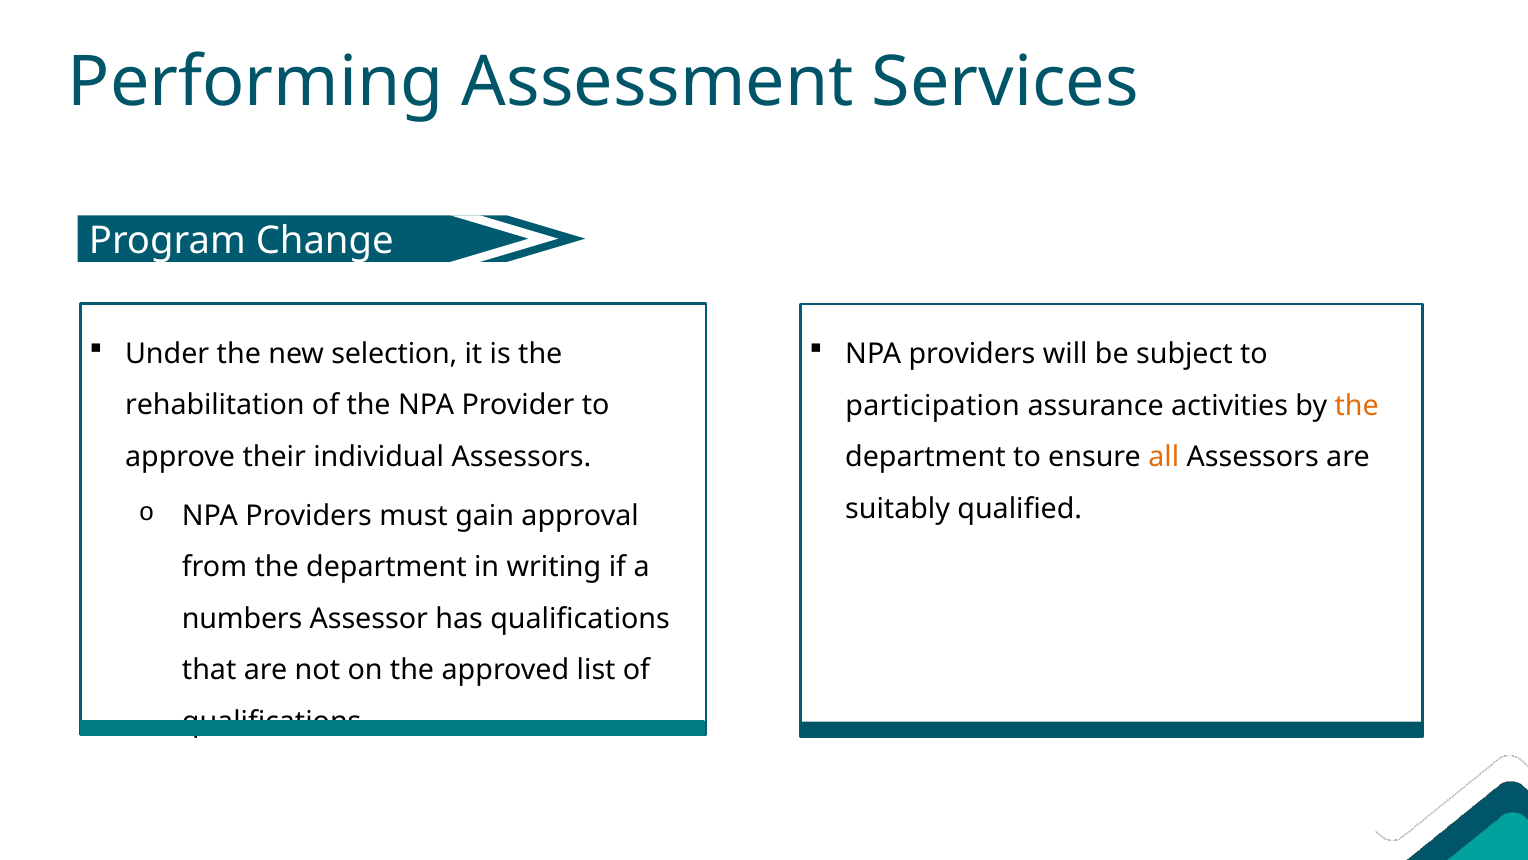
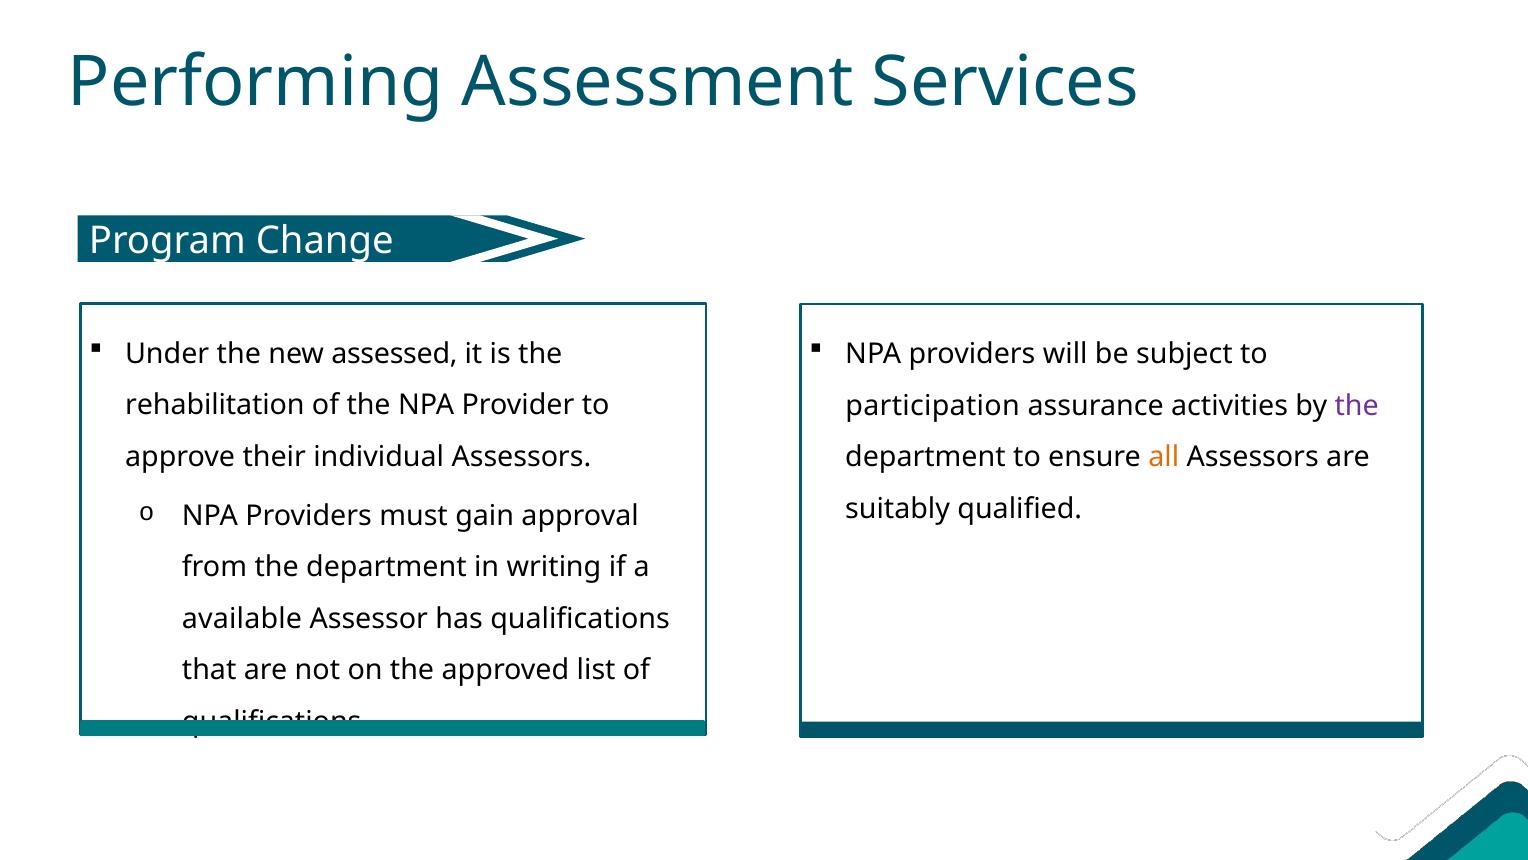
selection: selection -> assessed (394, 353)
the colour: orange -> purple (1357, 405)
numbers: numbers -> available (242, 618)
